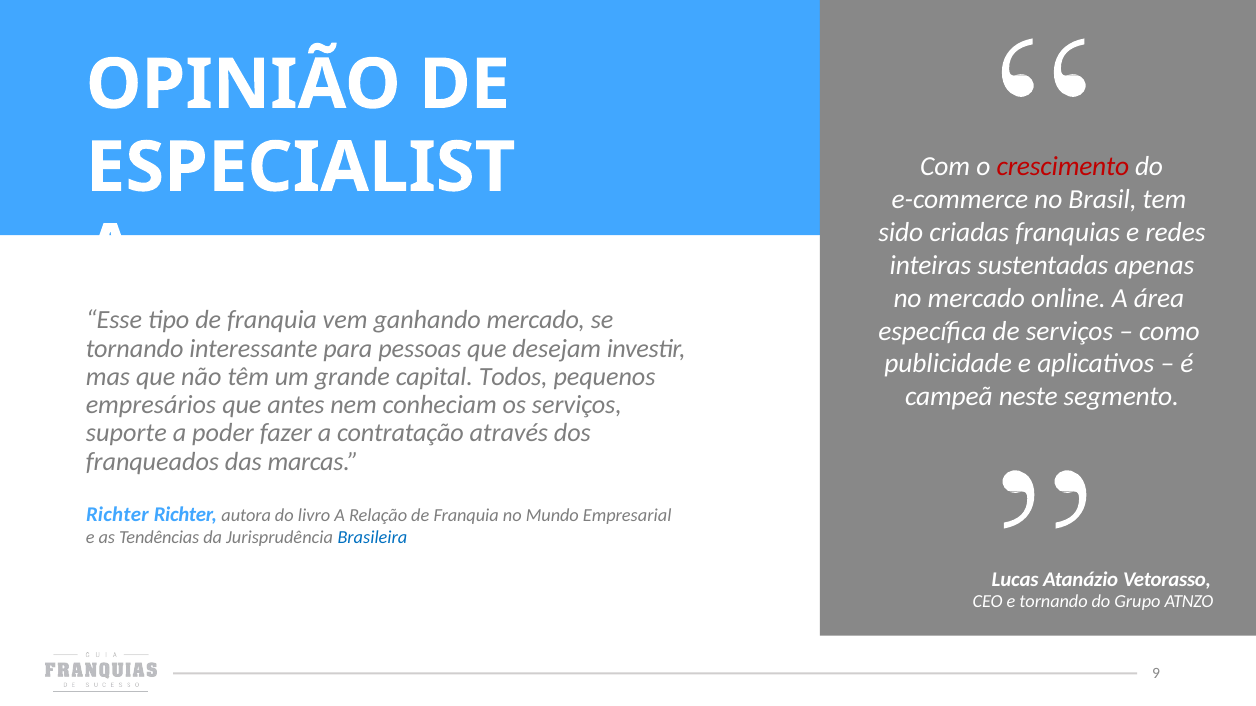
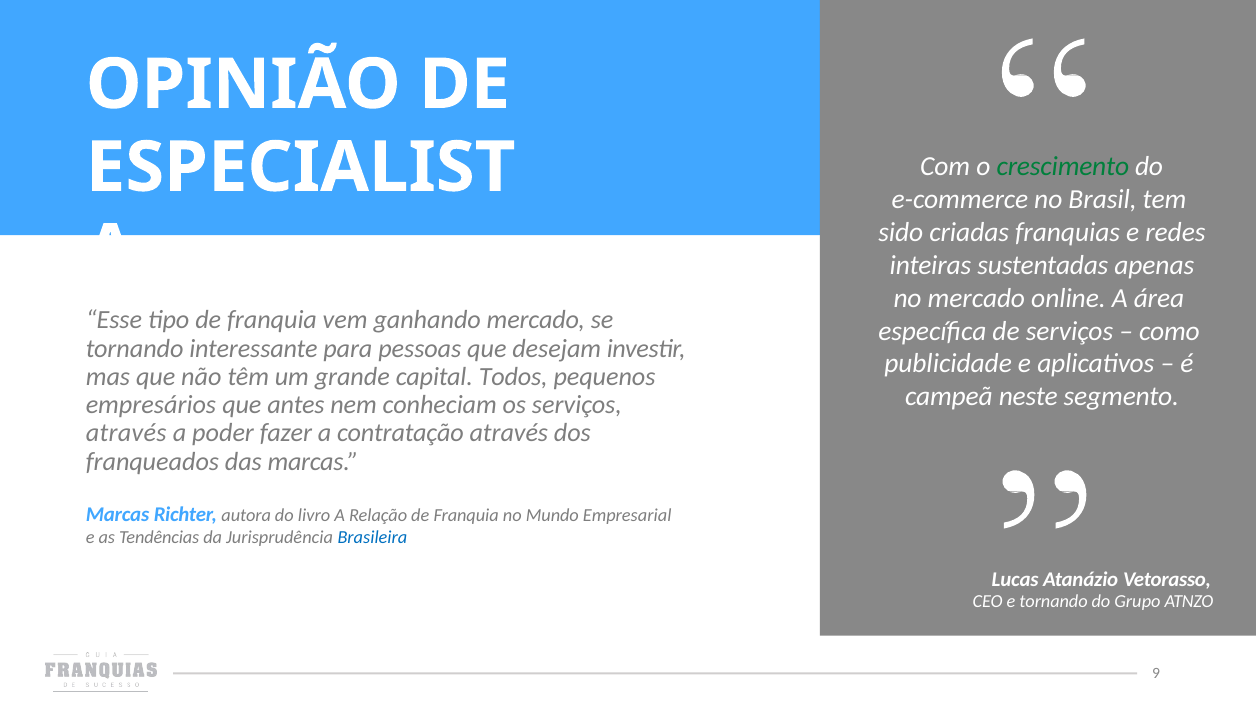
crescimento colour: red -> green (1063, 166)
suporte: suporte -> através (126, 433)
Richter: Richter -> Marcas (118, 515)
